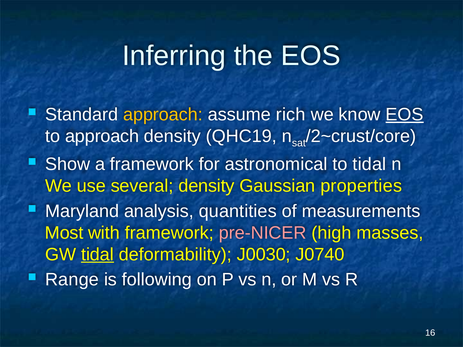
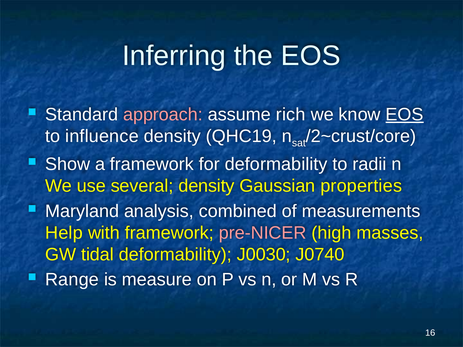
approach colour: yellow -> pink (163, 115)
to approach: approach -> influence (102, 136)
for astronomical: astronomical -> deformability (276, 165)
to tidal: tidal -> radii (370, 165)
quantities: quantities -> combined (238, 211)
Most: Most -> Help (64, 233)
tidal underline: present -> none (98, 255)
following: following -> measure (157, 280)
